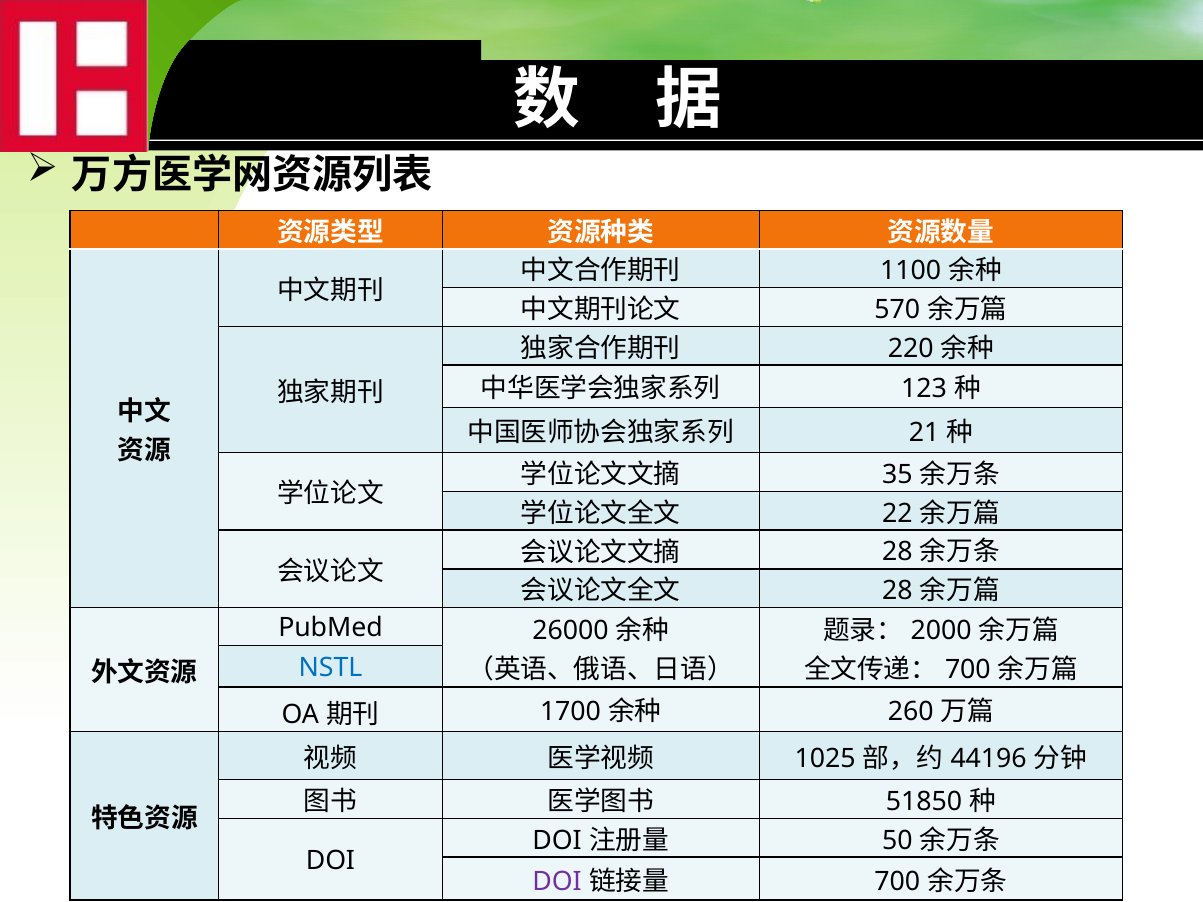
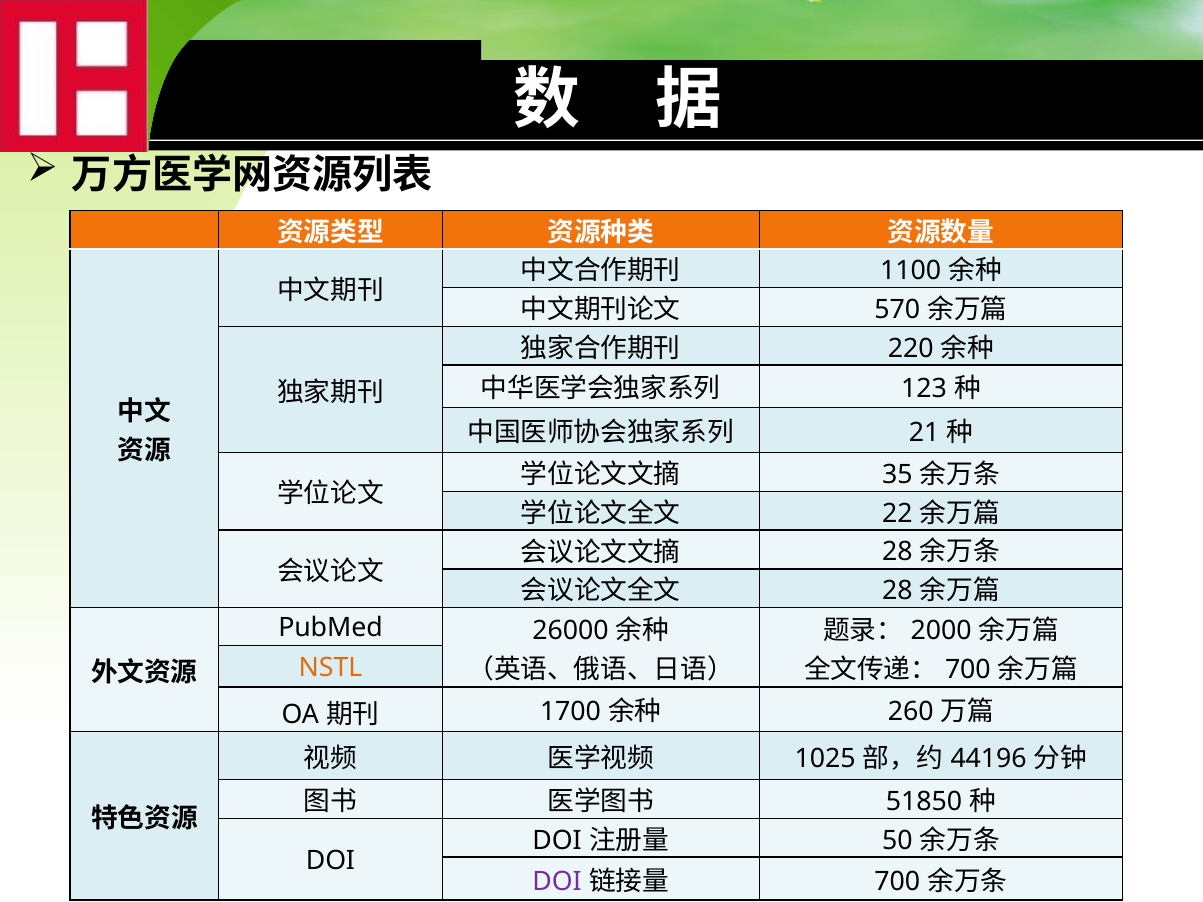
NSTL colour: blue -> orange (331, 668)
